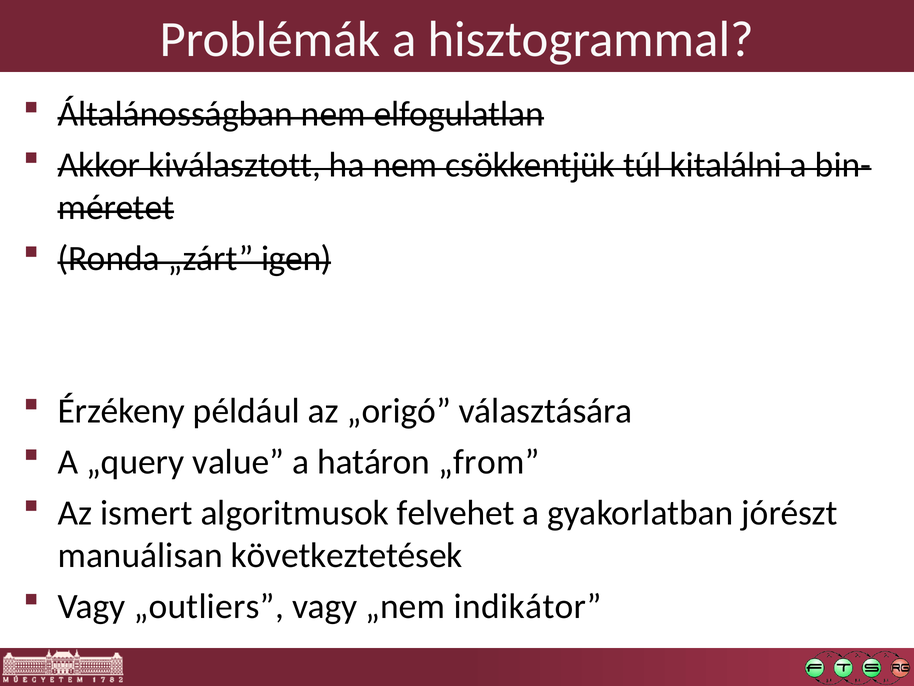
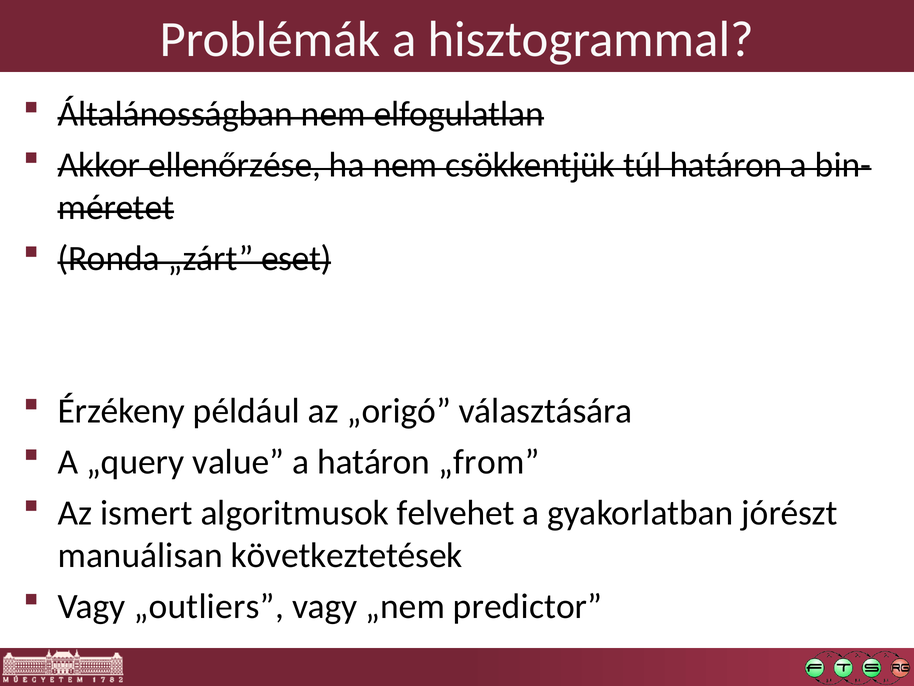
kiválasztott: kiválasztott -> ellenőrzése (235, 165)
túl kitalálni: kitalálni -> határon (726, 165)
igen: igen -> eset (296, 258)
indikátor: indikátor -> predictor (528, 606)
